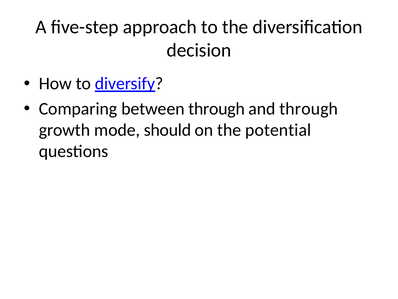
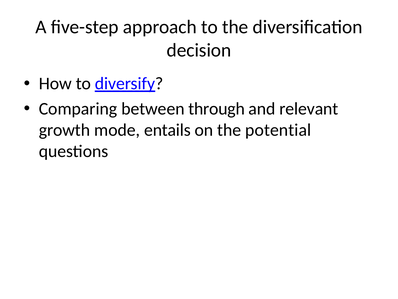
and through: through -> relevant (309, 109)
should: should -> entails (167, 130)
